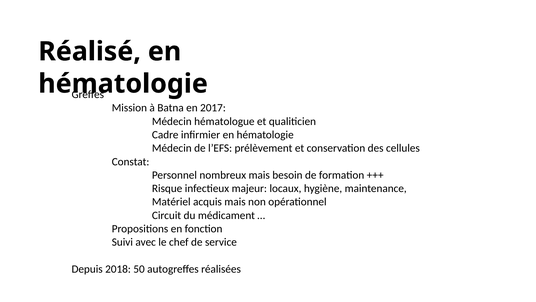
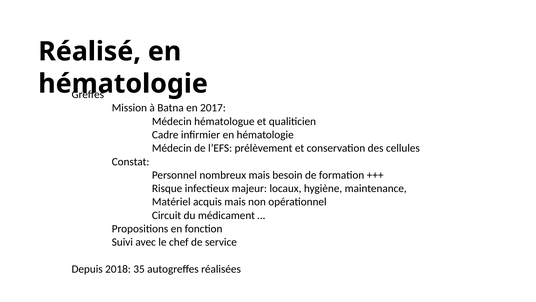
50: 50 -> 35 (139, 269)
